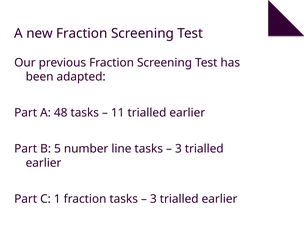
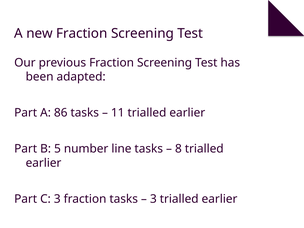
48: 48 -> 86 (61, 113)
3: 3 -> 8 (178, 149)
C 1: 1 -> 3 (57, 199)
